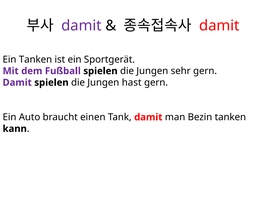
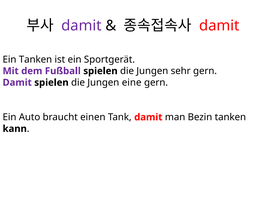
hast: hast -> eine (132, 82)
